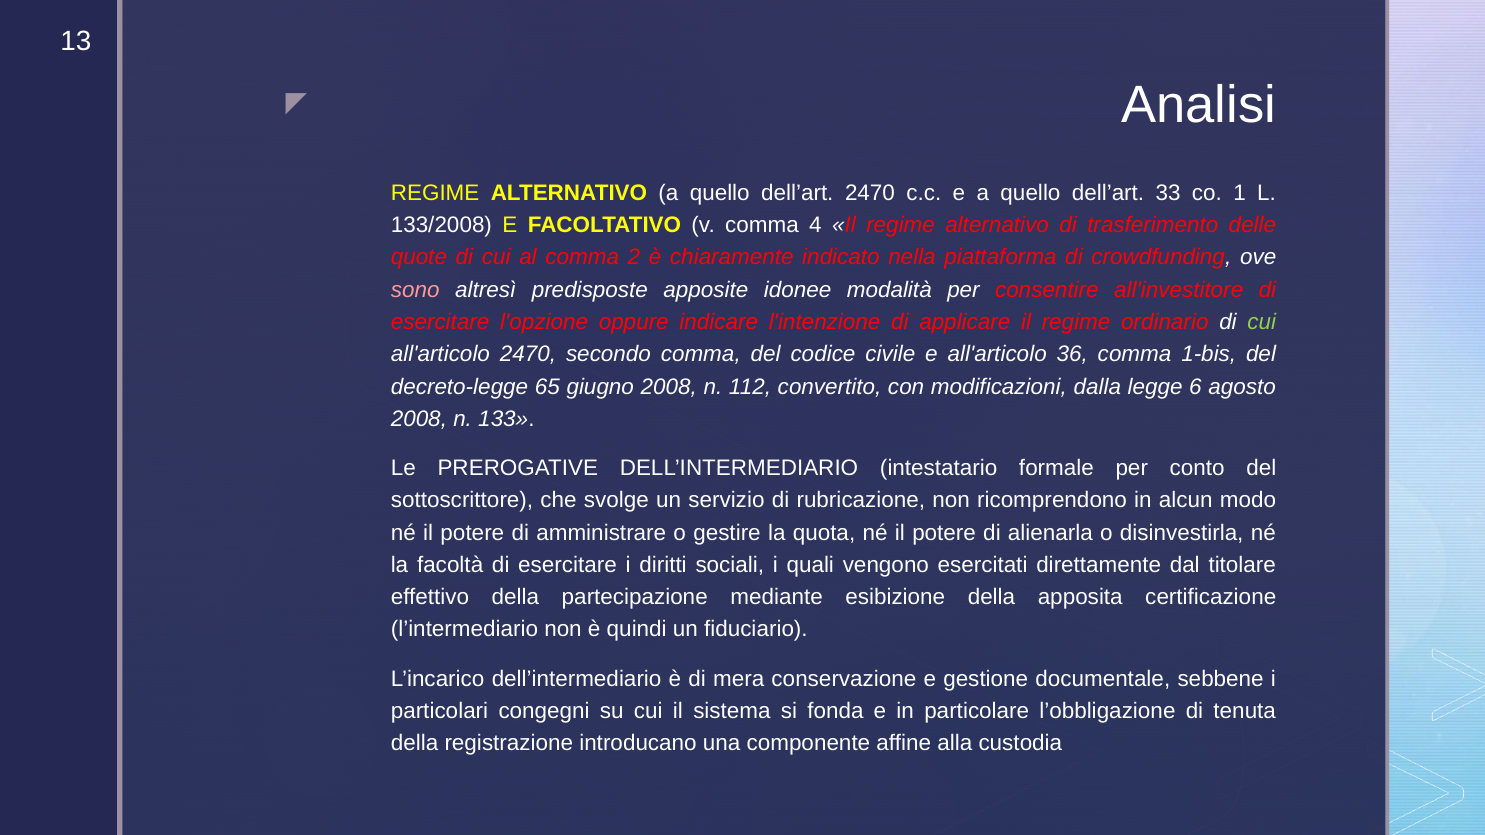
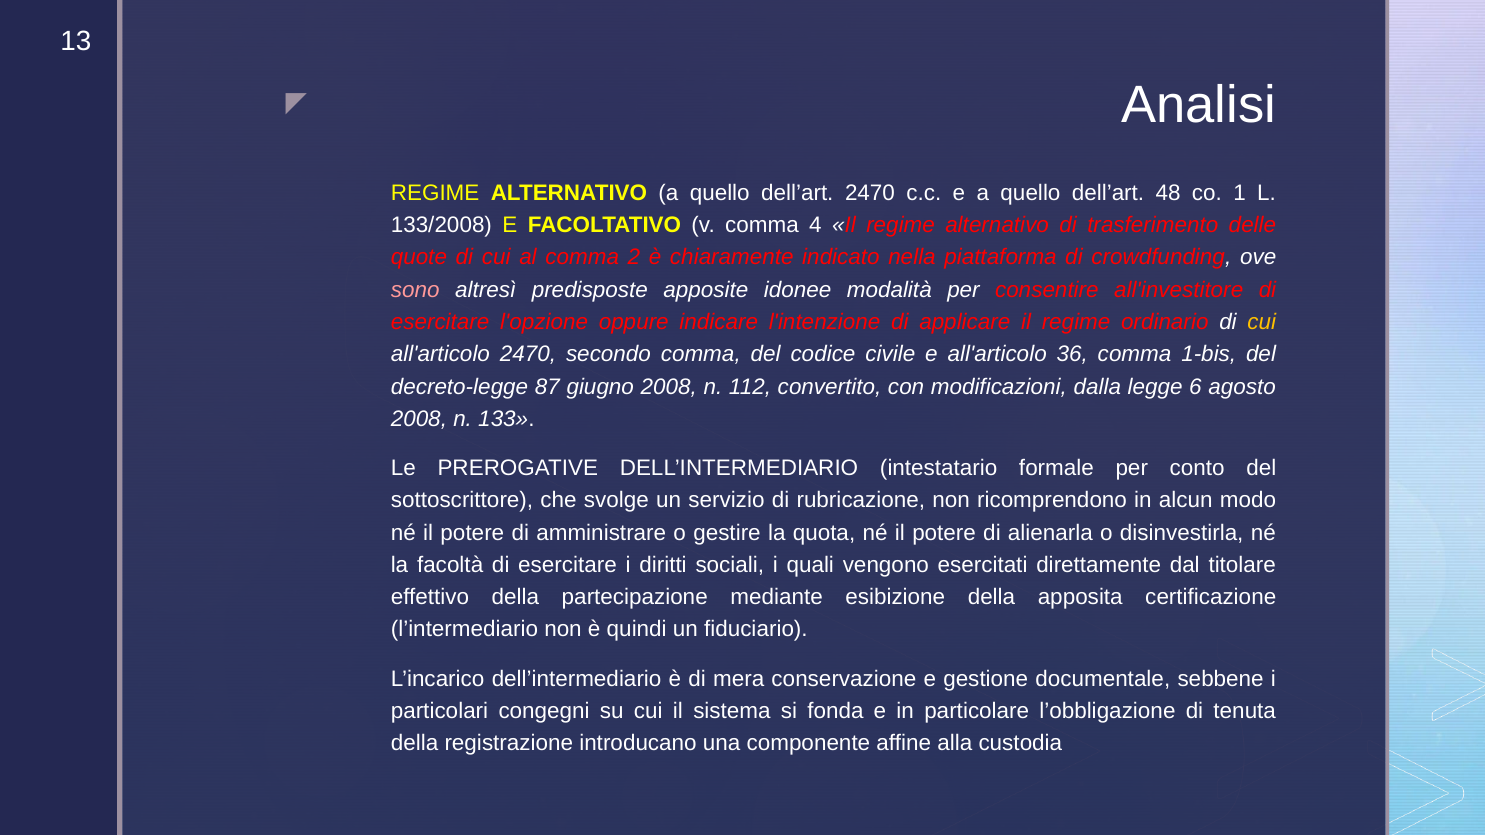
33: 33 -> 48 (1168, 193)
cui colour: light green -> yellow (1262, 322)
65: 65 -> 87 (547, 387)
